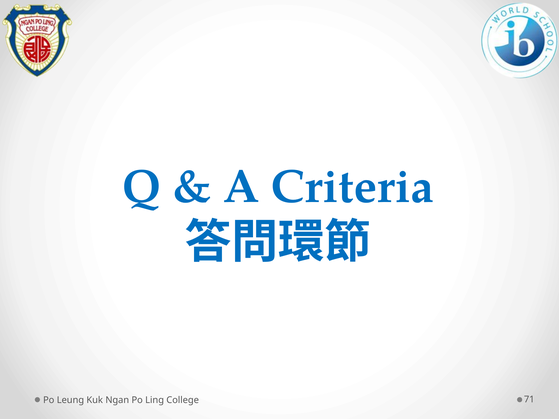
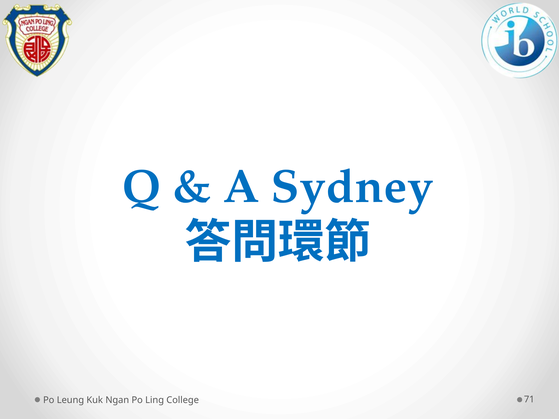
Criteria: Criteria -> Sydney (352, 187)
